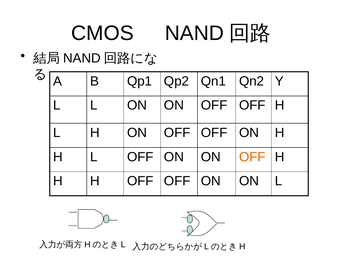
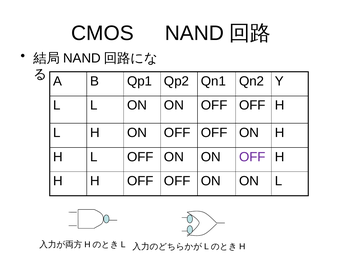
OFF colour: orange -> purple (252, 157)
